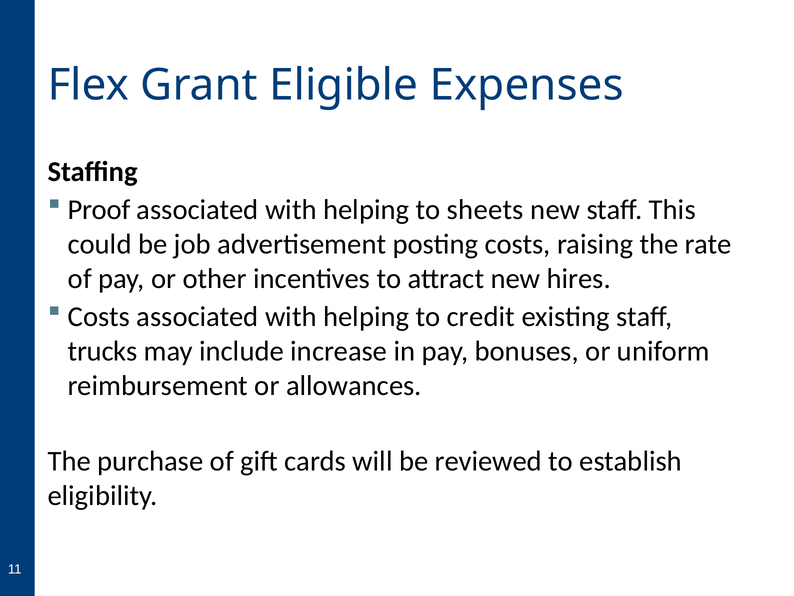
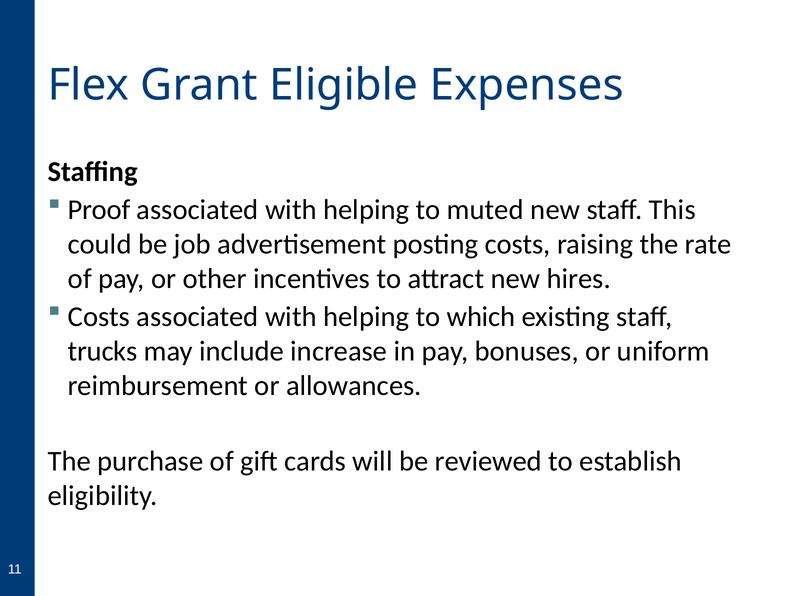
sheets: sheets -> muted (485, 210)
credit: credit -> which (481, 316)
